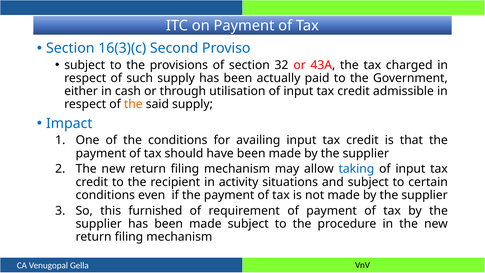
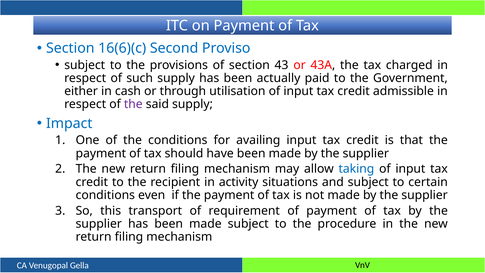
16(3)(c: 16(3)(c -> 16(6)(c (122, 48)
32: 32 -> 43 (281, 65)
the colour: orange -> purple (133, 104)
furnished: furnished -> transport (155, 211)
